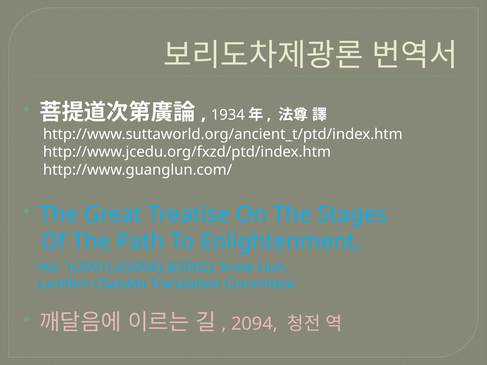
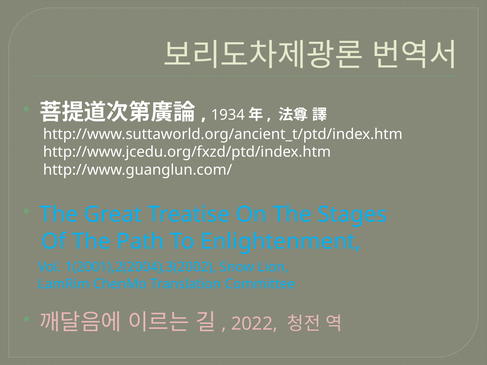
2094: 2094 -> 2022 (254, 324)
